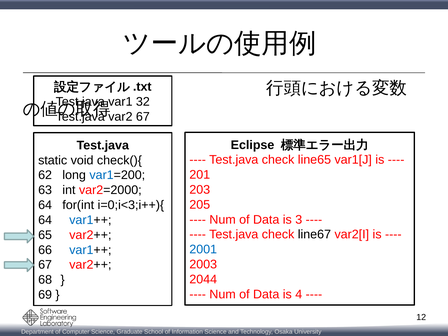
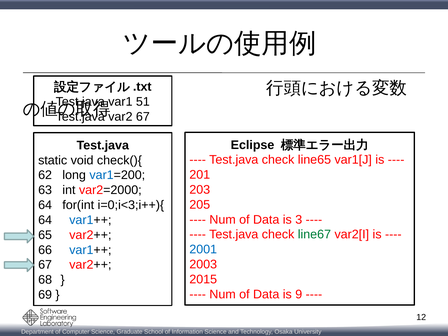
32: 32 -> 51 (143, 102)
line67 colour: black -> green (314, 235)
2044: 2044 -> 2015 (203, 279)
4: 4 -> 9 (299, 294)
